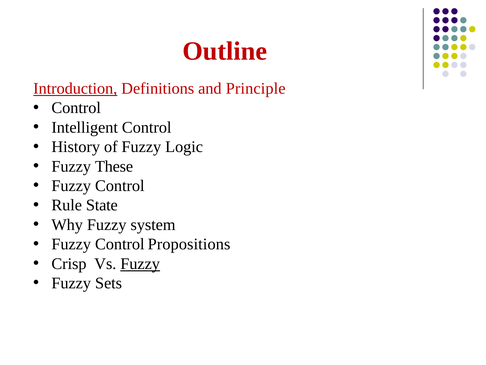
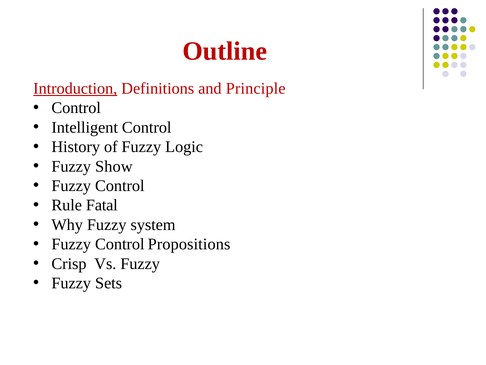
These: These -> Show (114, 166)
State: State -> Fatal (102, 205)
Fuzzy underline: present -> none (140, 263)
